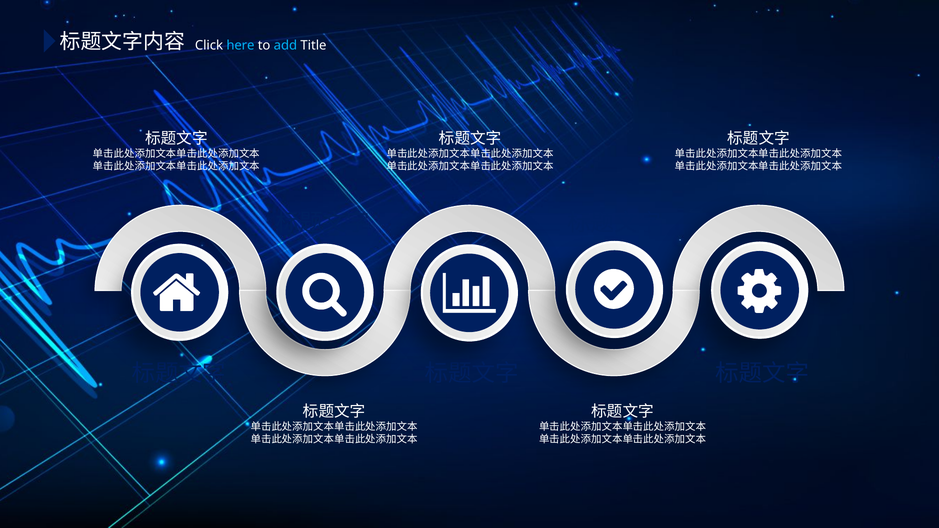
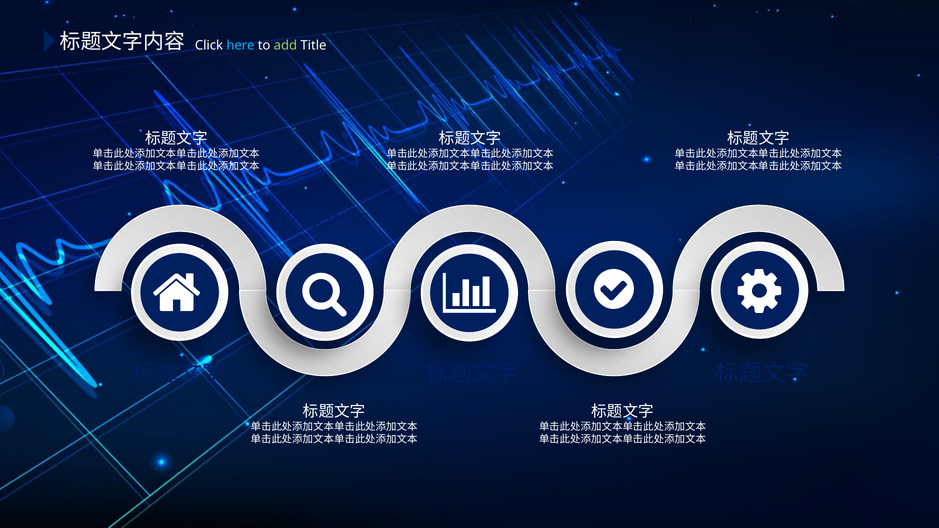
add colour: light blue -> light green (285, 45)
